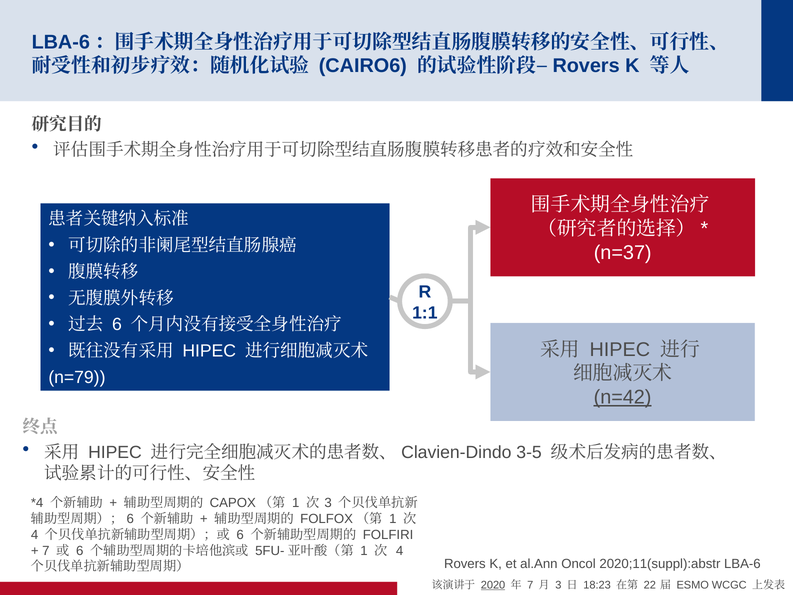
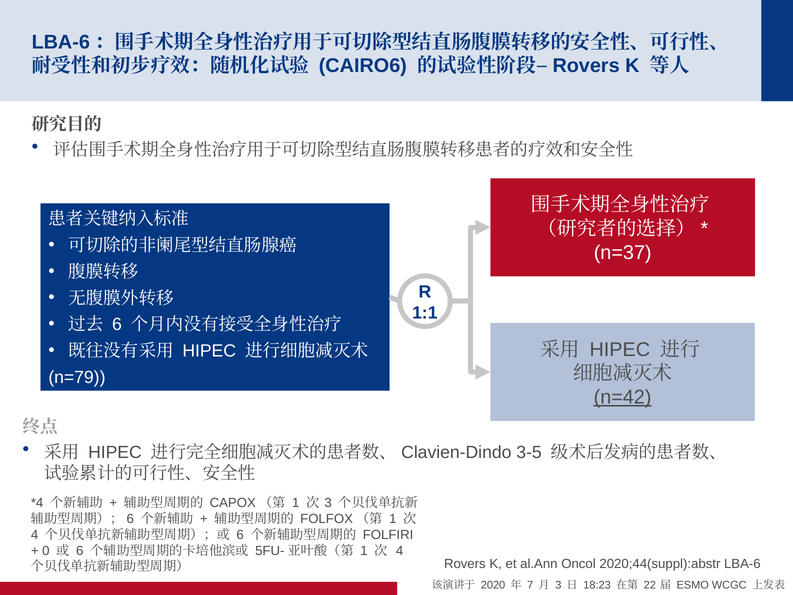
7: 7 -> 0 (46, 550)
2020;11(suppl):abstr: 2020;11(suppl):abstr -> 2020;44(suppl):abstr (660, 564)
2020 underline: present -> none (493, 585)
